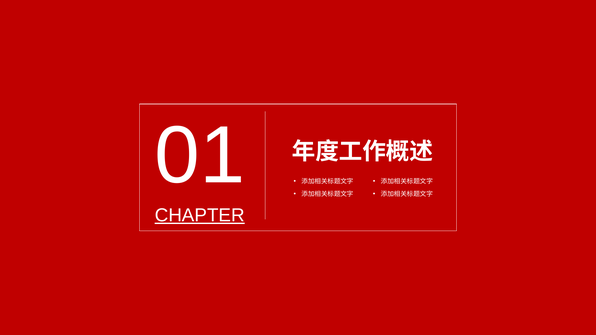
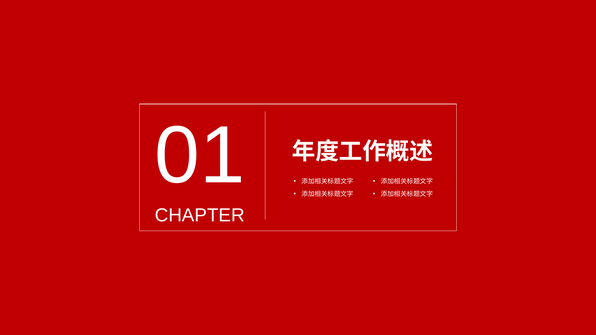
CHAPTER underline: present -> none (200, 215)
